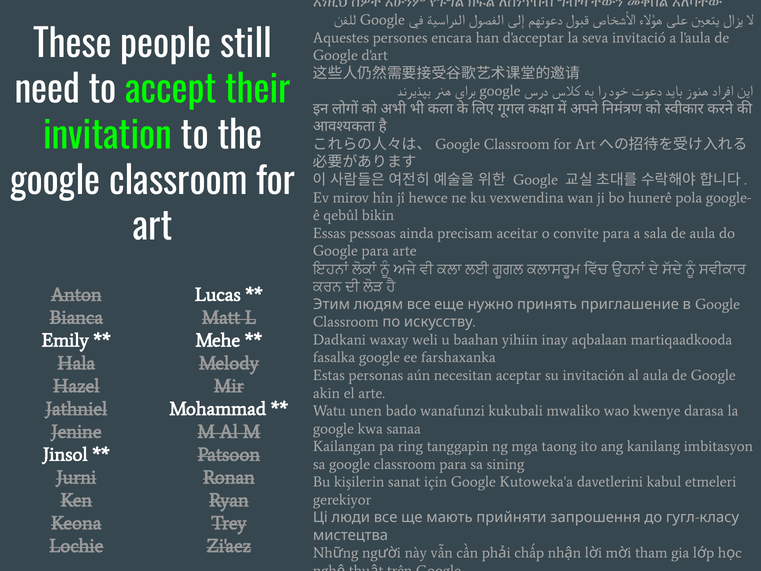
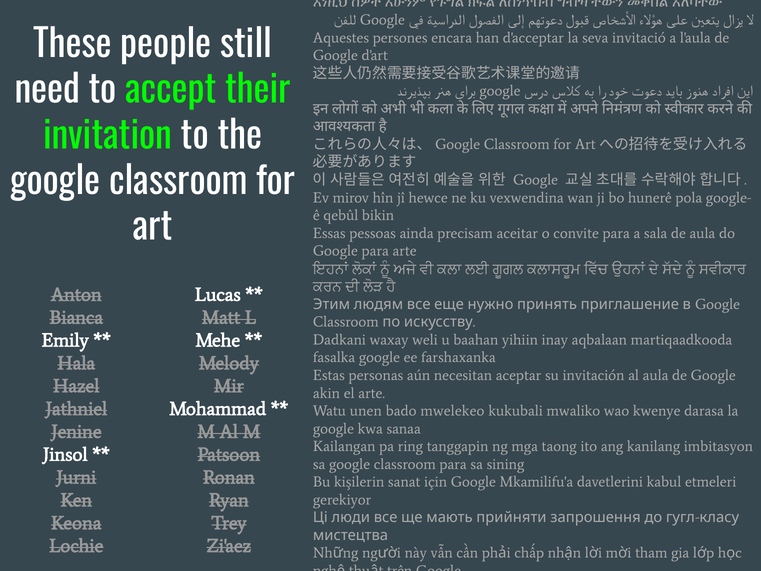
wanafunzi: wanafunzi -> mwelekeo (452, 411)
Kutoweka'a: Kutoweka'a -> Mkamilifu'a (536, 482)
